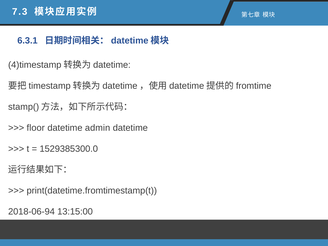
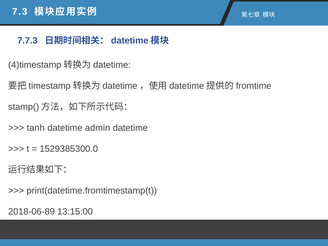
6.3.1: 6.3.1 -> 7.7.3 (27, 41)
floor: floor -> tanh (36, 128)
2018-06-94: 2018-06-94 -> 2018-06-89 (31, 212)
